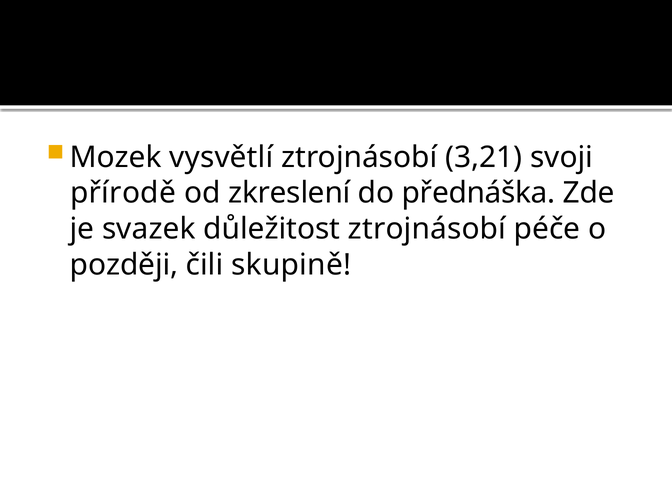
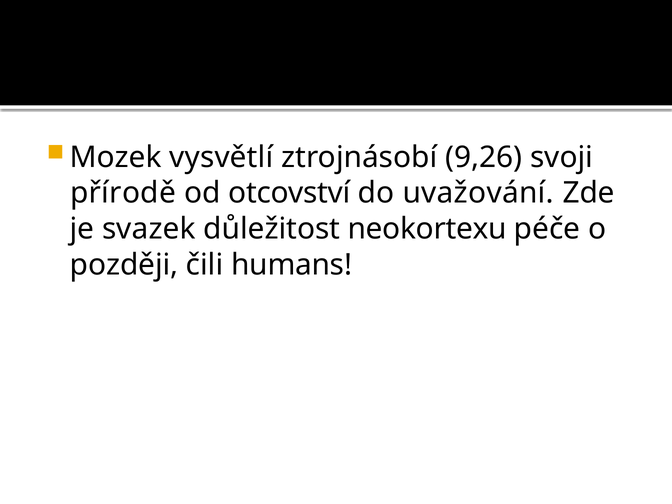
3,21: 3,21 -> 9,26 (484, 157)
zkreslení: zkreslení -> otcovství (289, 193)
přednáška: přednáška -> uvažování (478, 193)
důležitost ztrojnásobí: ztrojnásobí -> neokortexu (427, 229)
skupině: skupině -> humans (292, 265)
